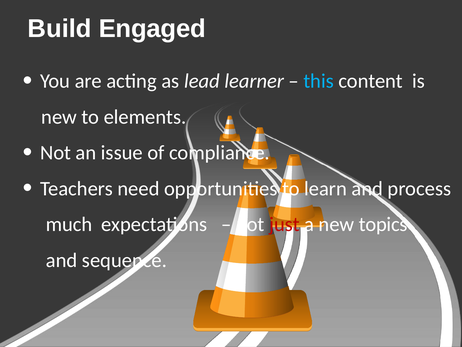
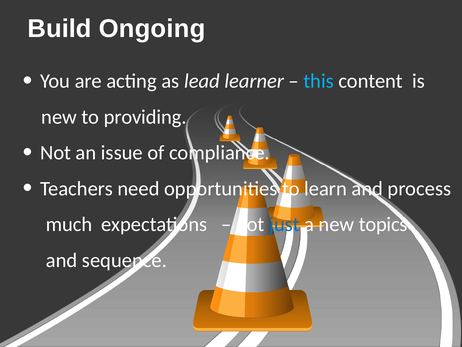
Engaged: Engaged -> Ongoing (152, 29)
elements: elements -> providing (145, 117)
just colour: red -> blue (284, 224)
